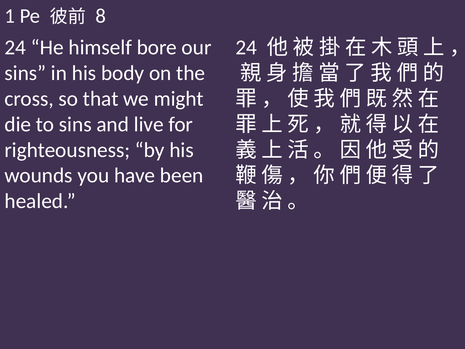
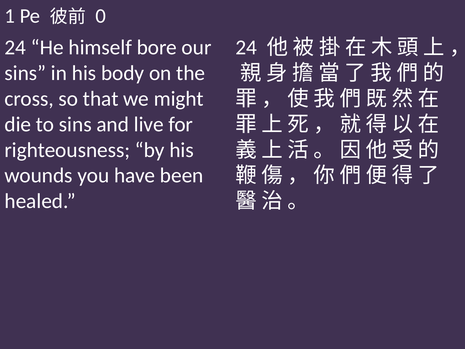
8: 8 -> 0 (101, 16)
